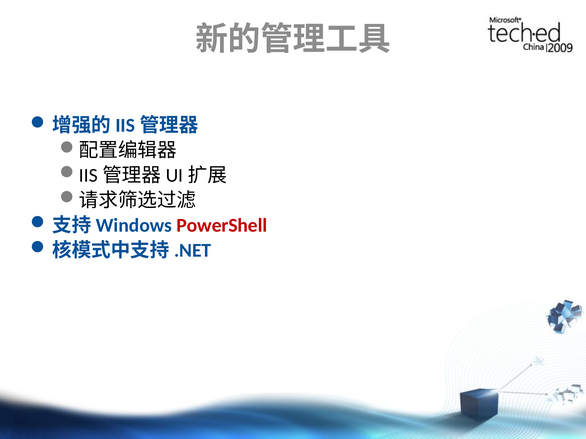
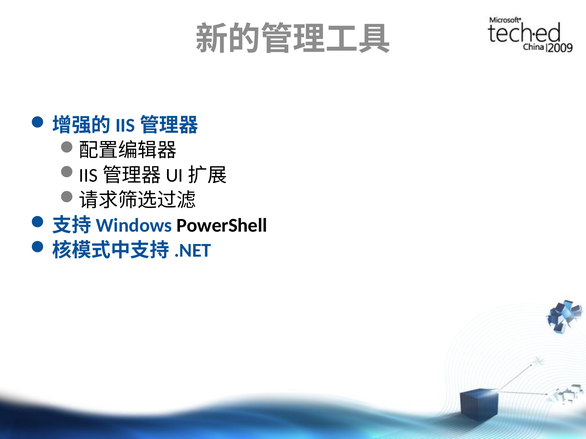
PowerShell colour: red -> black (222, 226)
